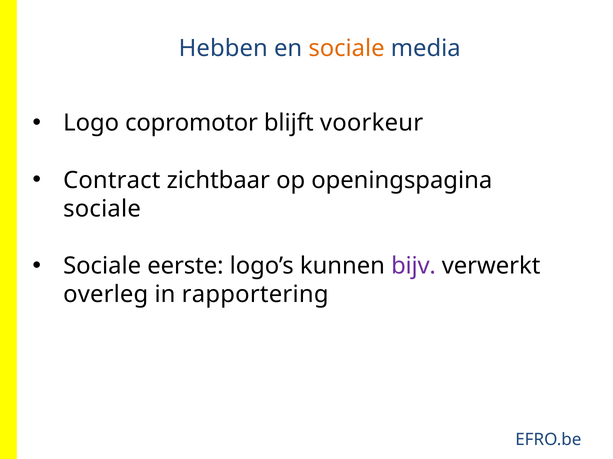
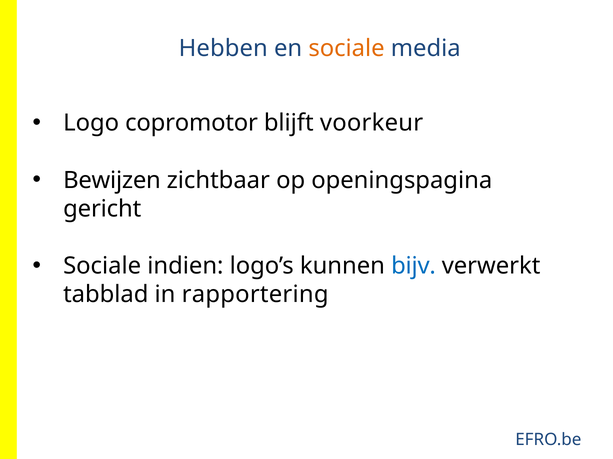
Contract: Contract -> Bewijzen (112, 181)
sociale: sociale -> gericht (102, 209)
eerste: eerste -> indien (185, 266)
bijv colour: purple -> blue (413, 266)
overleg: overleg -> tabblad (106, 295)
